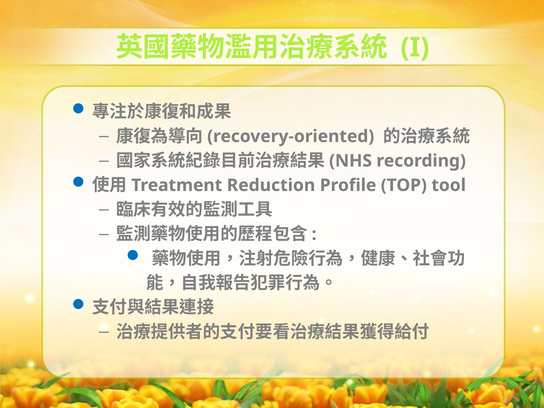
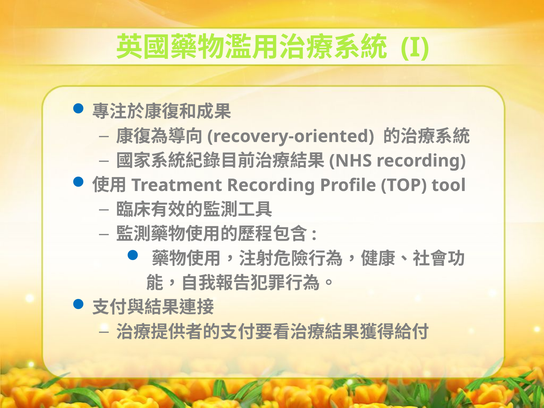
Reduction: Reduction -> Recording (271, 185)
